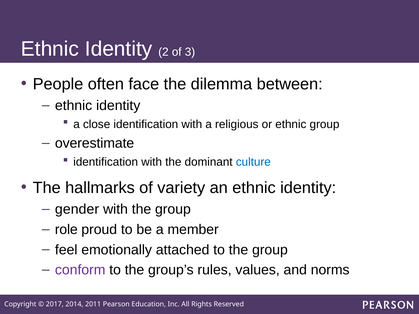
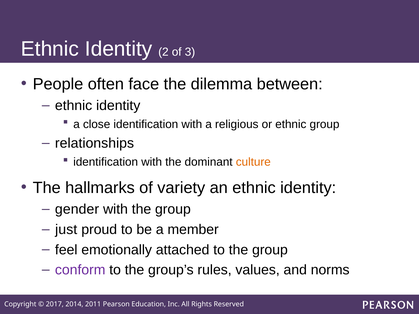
overestimate: overestimate -> relationships (95, 143)
culture colour: blue -> orange (253, 162)
role: role -> just (66, 230)
